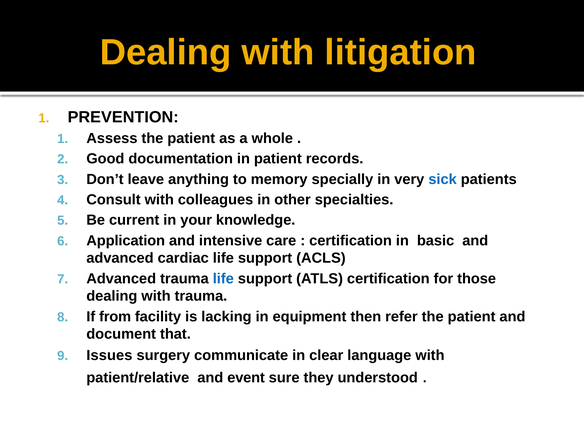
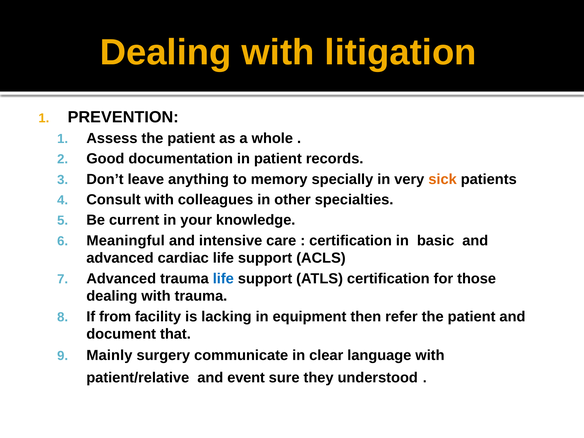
sick colour: blue -> orange (443, 179)
Application: Application -> Meaningful (126, 241)
Issues: Issues -> Mainly (109, 355)
